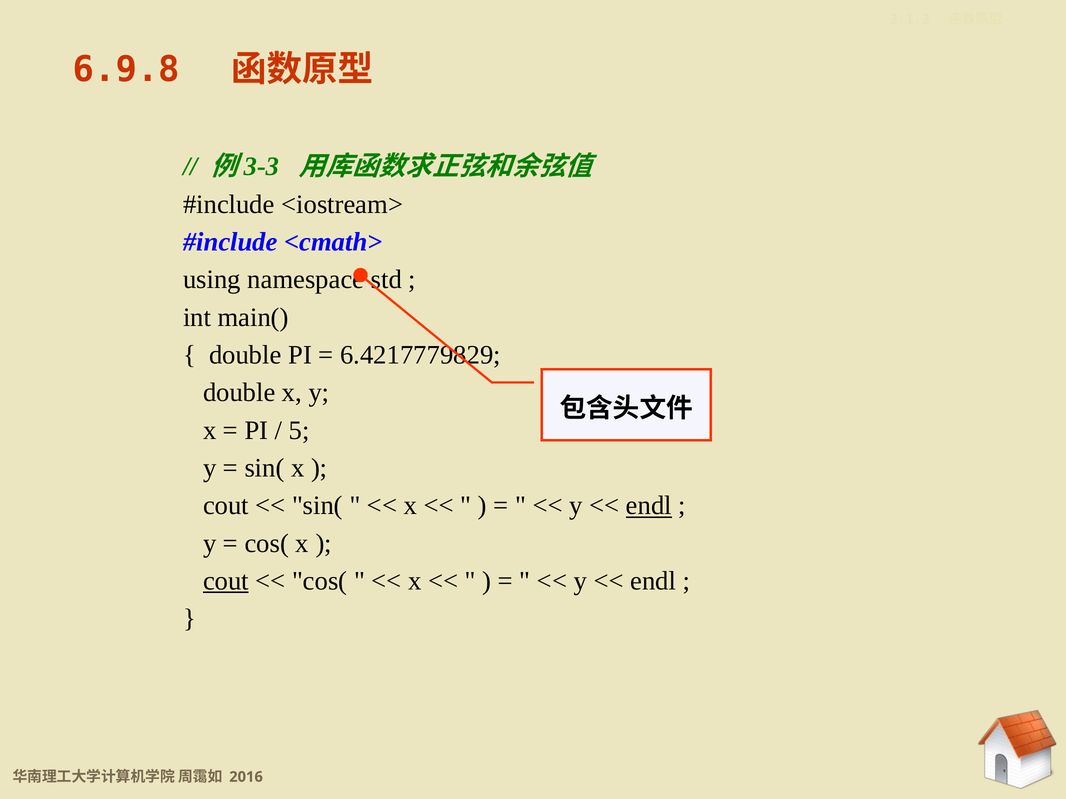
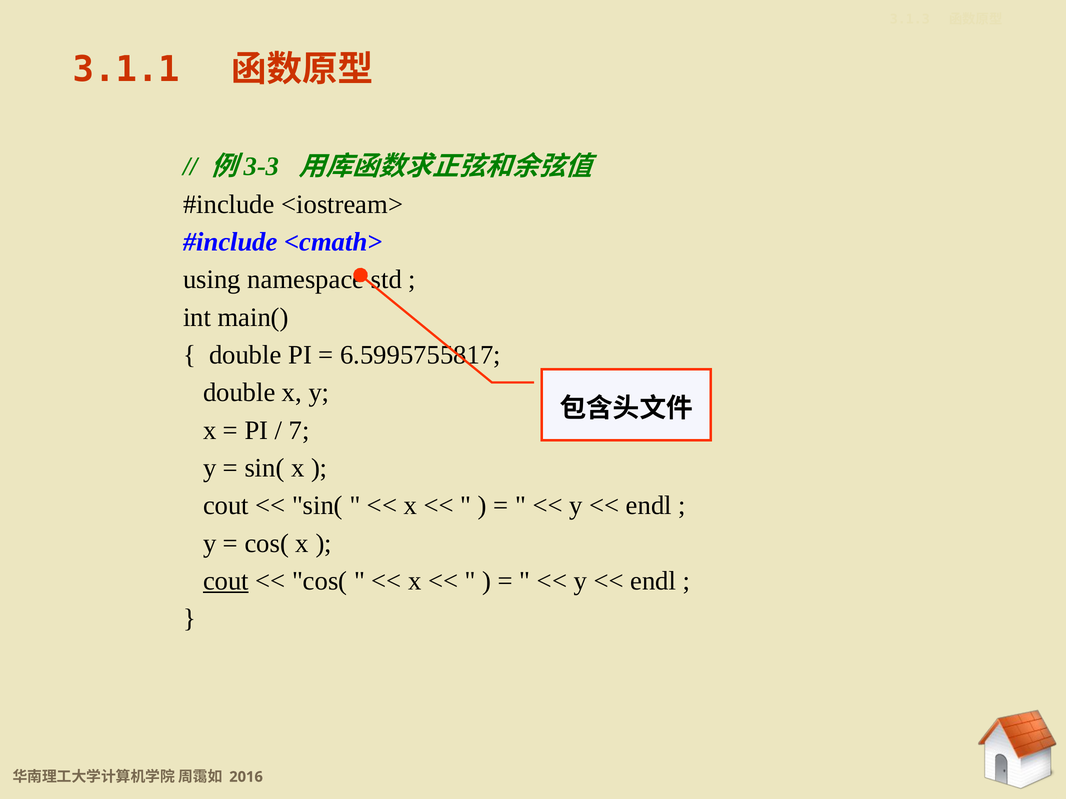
6.9.8: 6.9.8 -> 3.1.1 (126, 70)
6.4217779829: 6.4217779829 -> 6.5995755817 (420, 355)
5: 5 -> 7 (299, 431)
endl underline: present -> none (649, 506)
